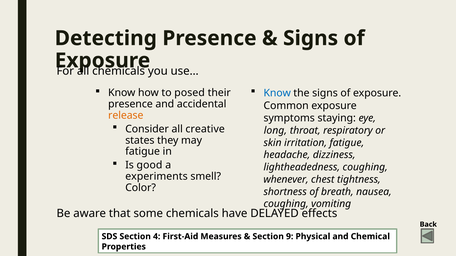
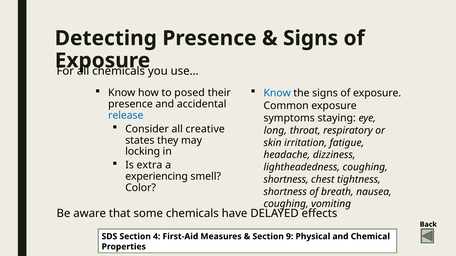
release colour: orange -> blue (126, 116)
fatigue: fatigue -> locking (143, 152)
good: good -> extra (149, 165)
experiments: experiments -> experiencing (157, 177)
whenever: whenever -> shortness (286, 180)
